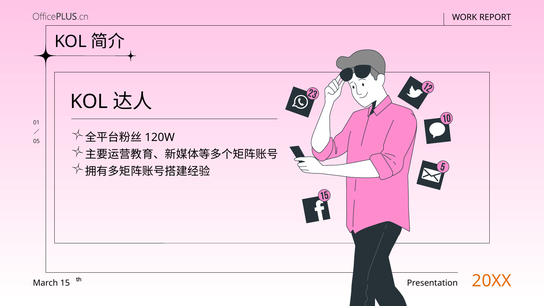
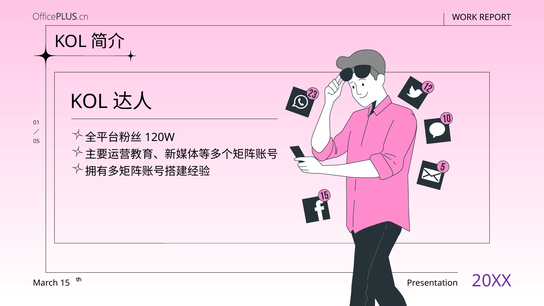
20XX colour: orange -> purple (492, 281)
